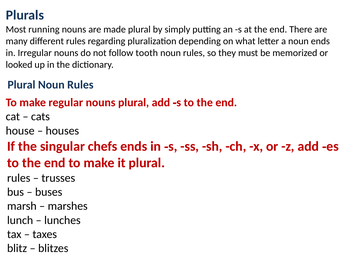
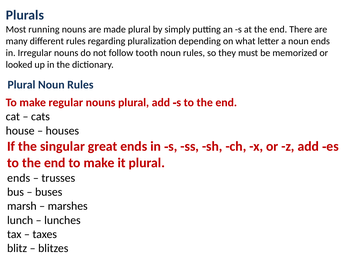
chefs: chefs -> great (103, 146)
rules: rules -> ends (19, 177)
